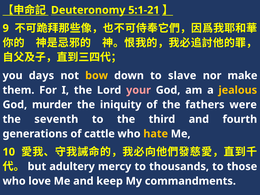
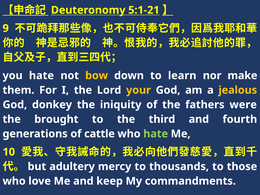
you days: days -> hate (41, 76)
slave: slave -> learn (182, 76)
your colour: pink -> yellow (139, 90)
murder: murder -> donkey (52, 105)
seventh: seventh -> brought (56, 119)
hate colour: yellow -> light green (156, 134)
